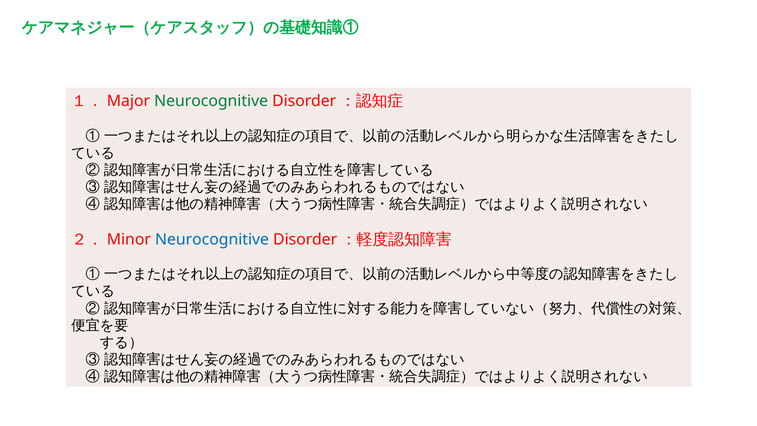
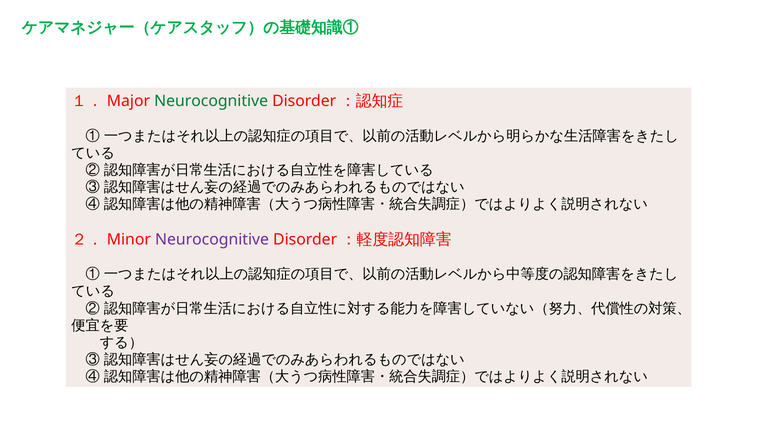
Neurocognitive colour: blue -> purple (212, 239)
